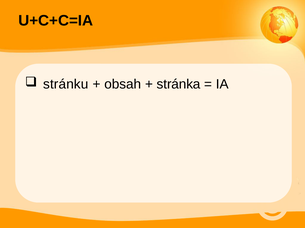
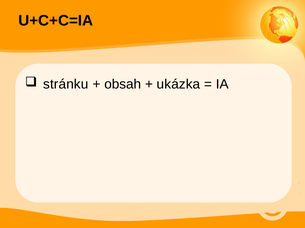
stránka: stránka -> ukázka (178, 85)
